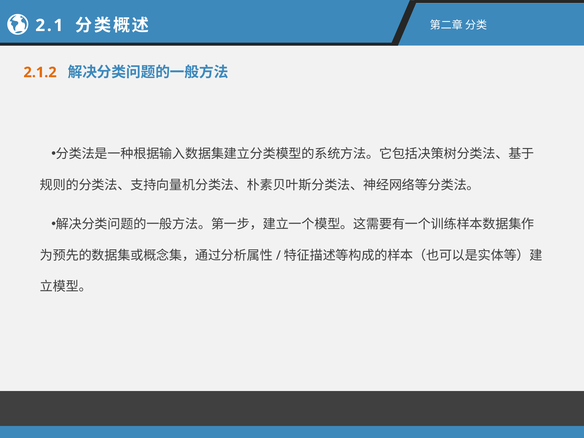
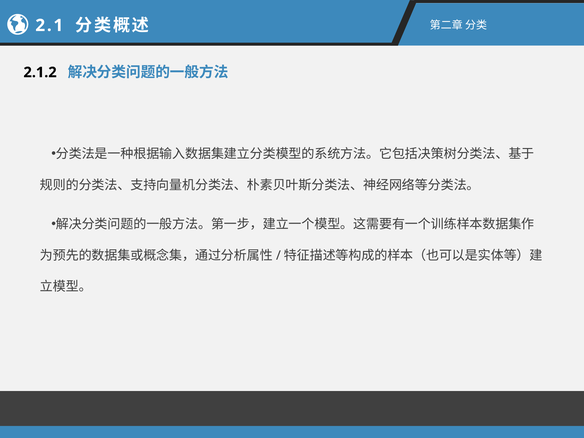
2.1.2 colour: orange -> black (40, 72)
